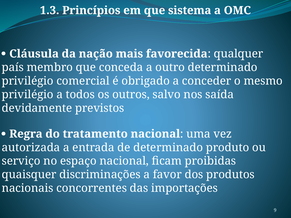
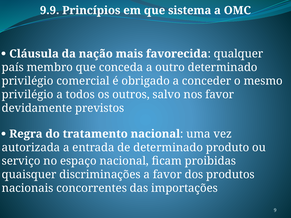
1.3: 1.3 -> 9.9 (50, 10)
nos saída: saída -> favor (220, 95)
